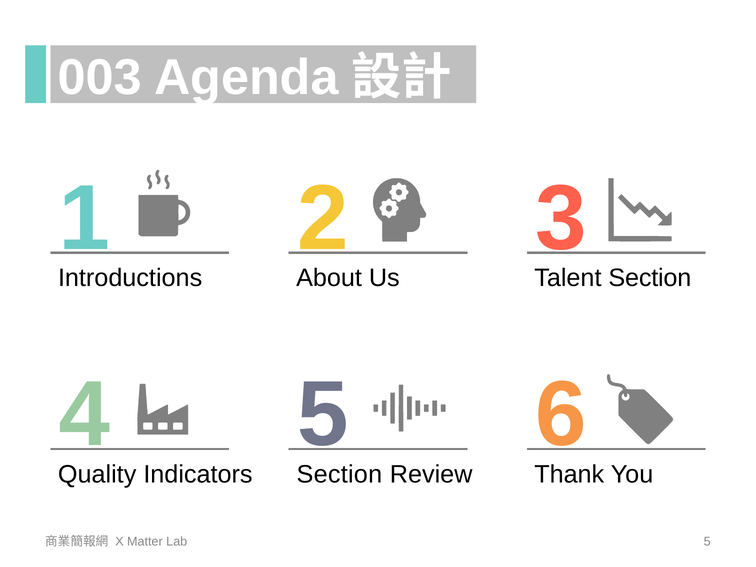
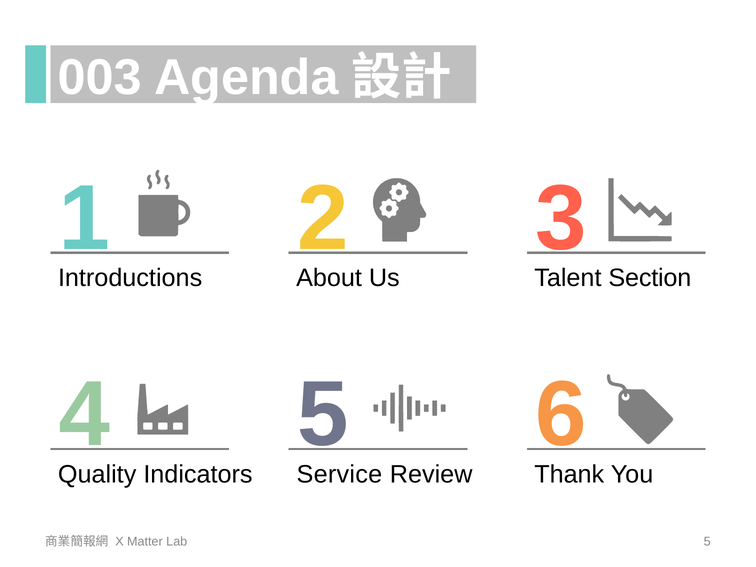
Section: Section -> Service (339, 474)
